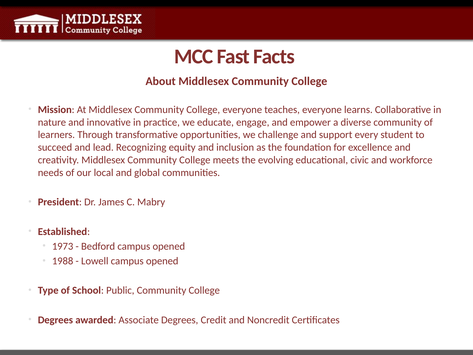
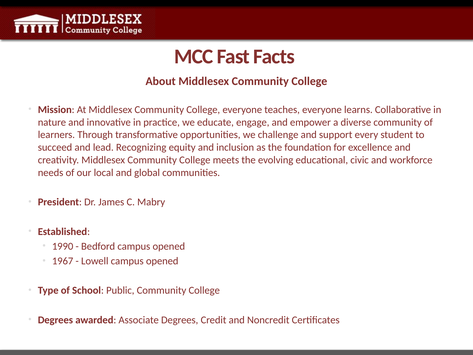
1973: 1973 -> 1990 (63, 246)
1988: 1988 -> 1967 (63, 261)
